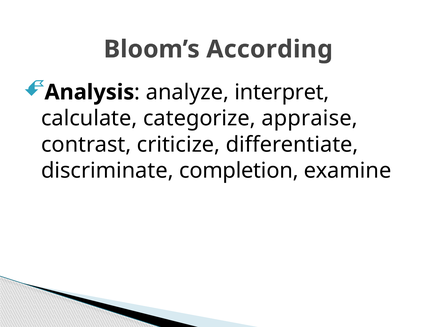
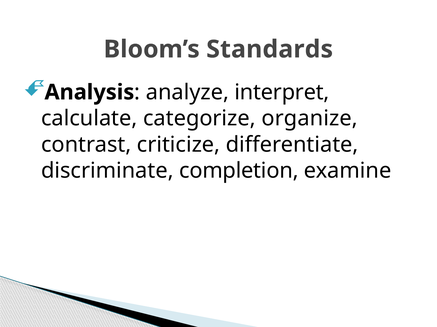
According: According -> Standards (270, 49)
appraise: appraise -> organize (310, 119)
